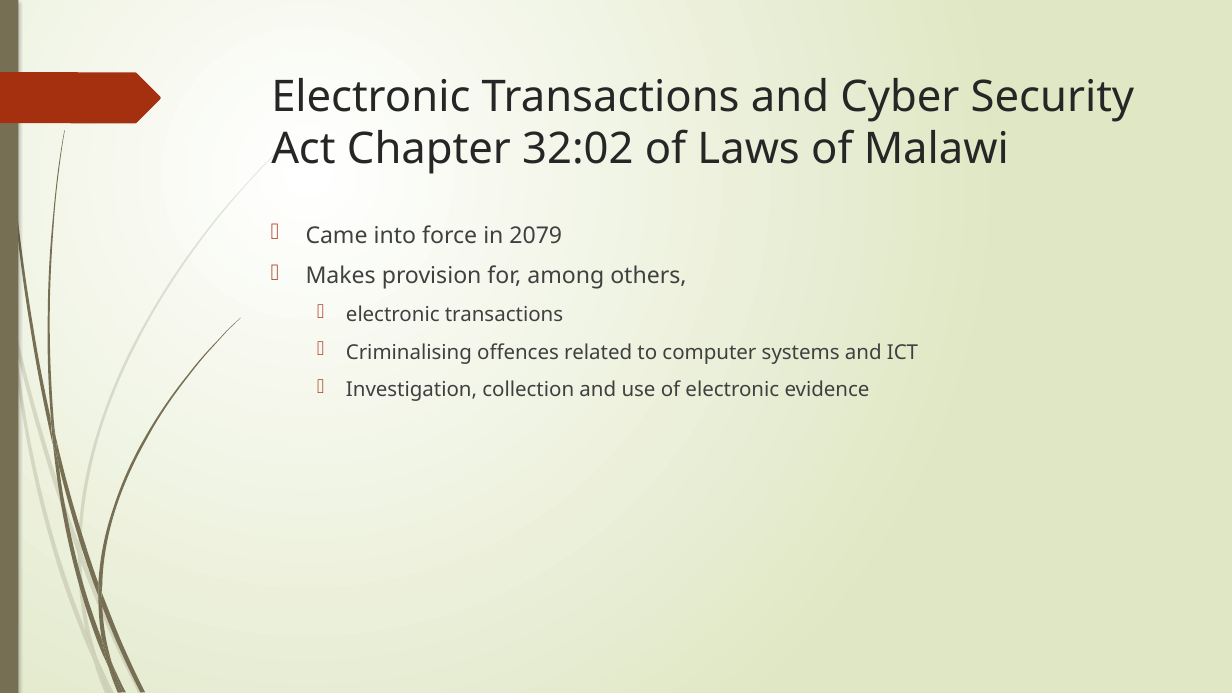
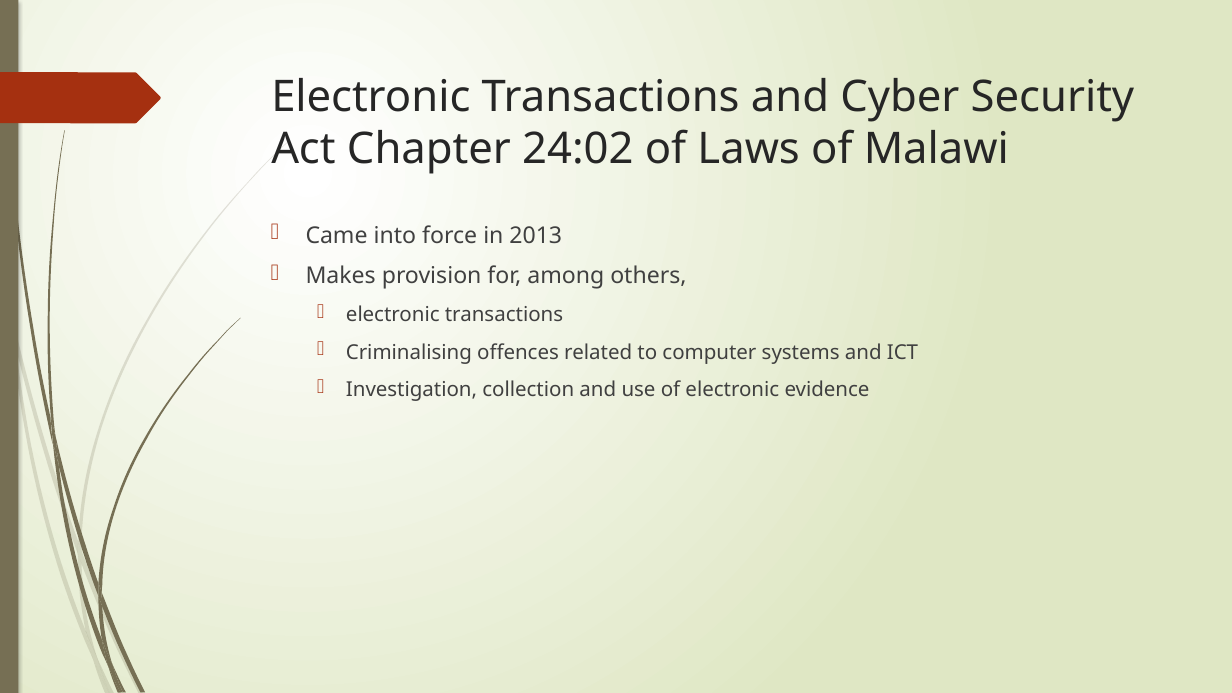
32:02: 32:02 -> 24:02 (578, 149)
2079: 2079 -> 2013 (536, 236)
